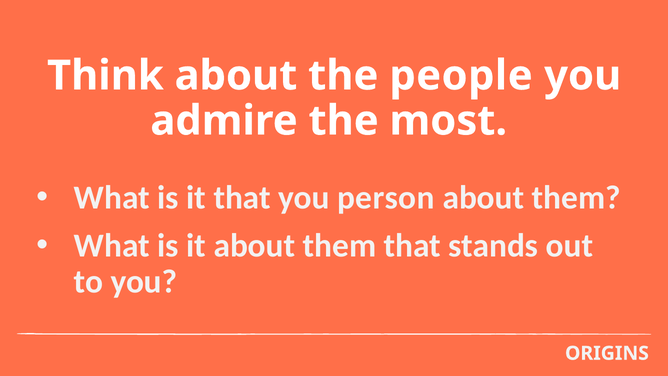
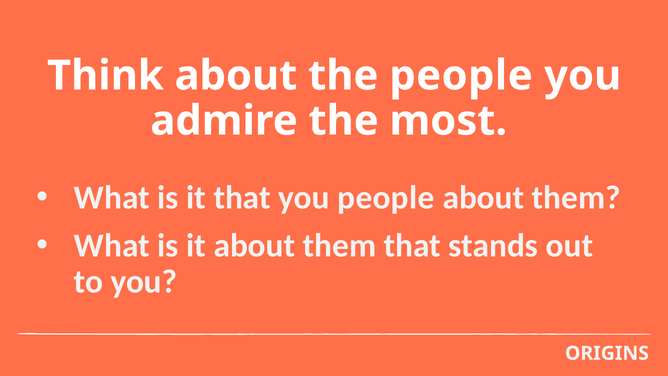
you person: person -> people (386, 197)
